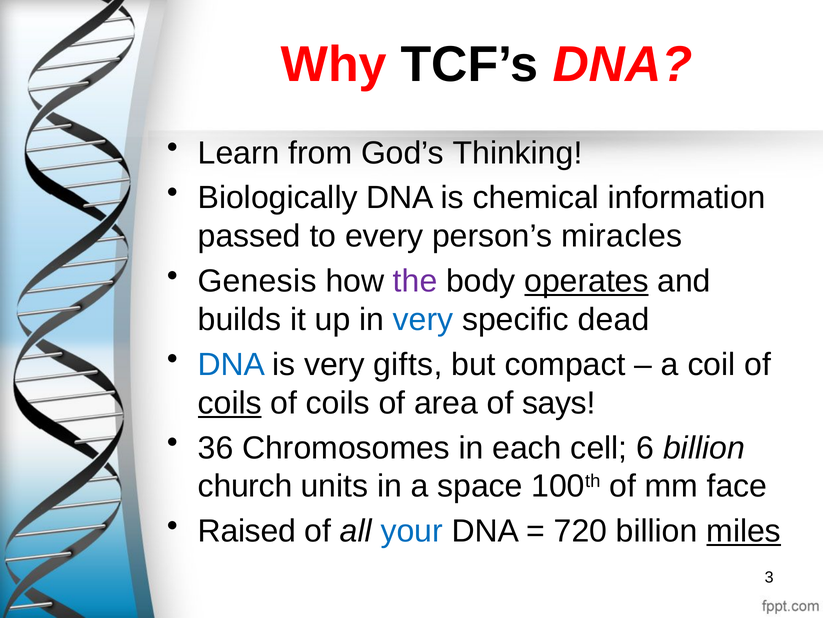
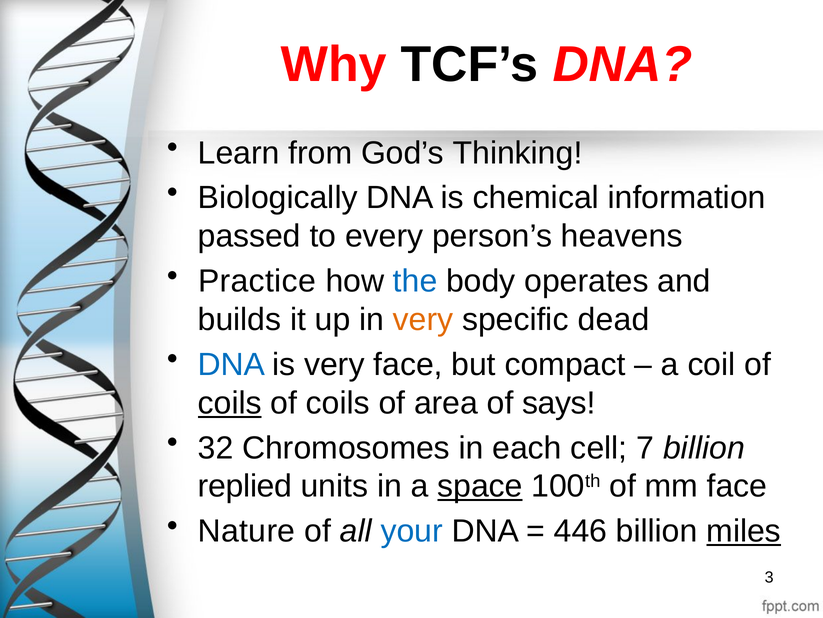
miracles: miracles -> heavens (622, 236)
Genesis: Genesis -> Practice (257, 281)
the colour: purple -> blue (415, 281)
operates underline: present -> none (587, 281)
very colour: blue -> orange (423, 319)
very gifts: gifts -> face (408, 364)
36: 36 -> 32 (216, 447)
6: 6 -> 7 (645, 447)
church: church -> replied (245, 486)
space underline: none -> present (480, 486)
Raised: Raised -> Nature (247, 531)
720: 720 -> 446 (580, 531)
